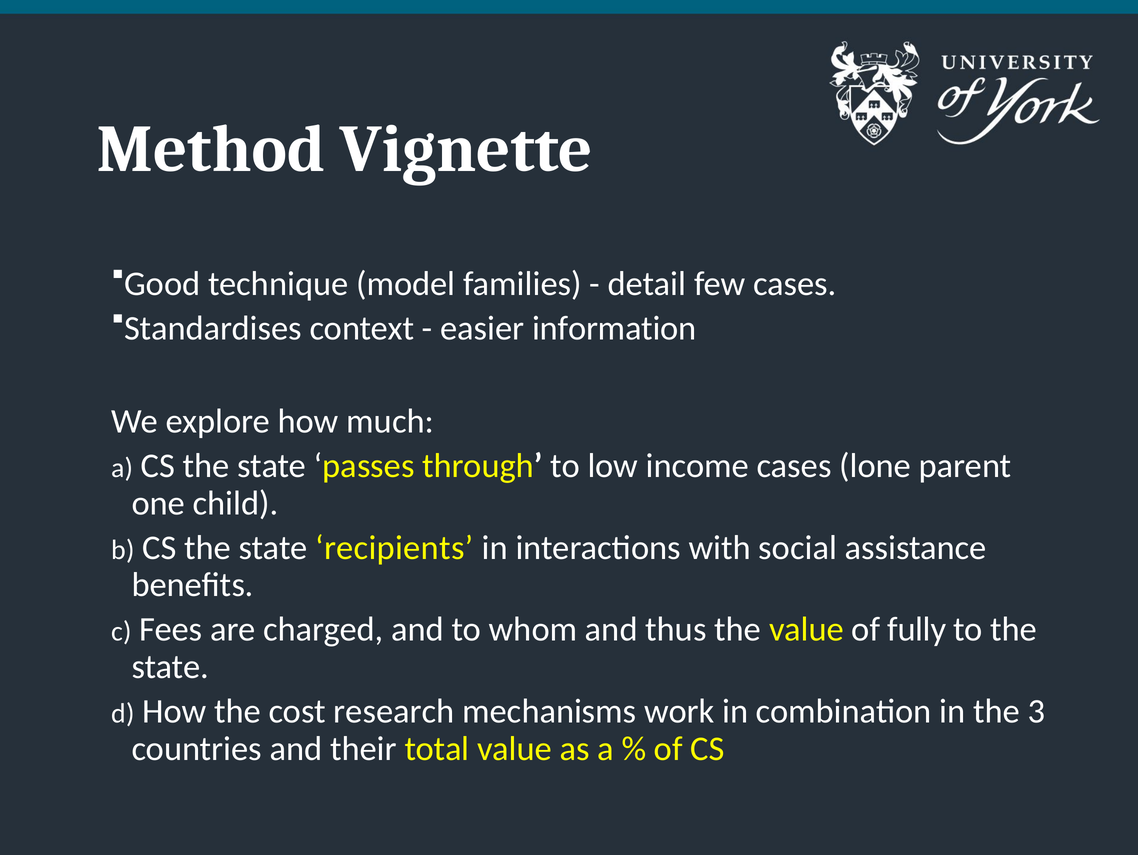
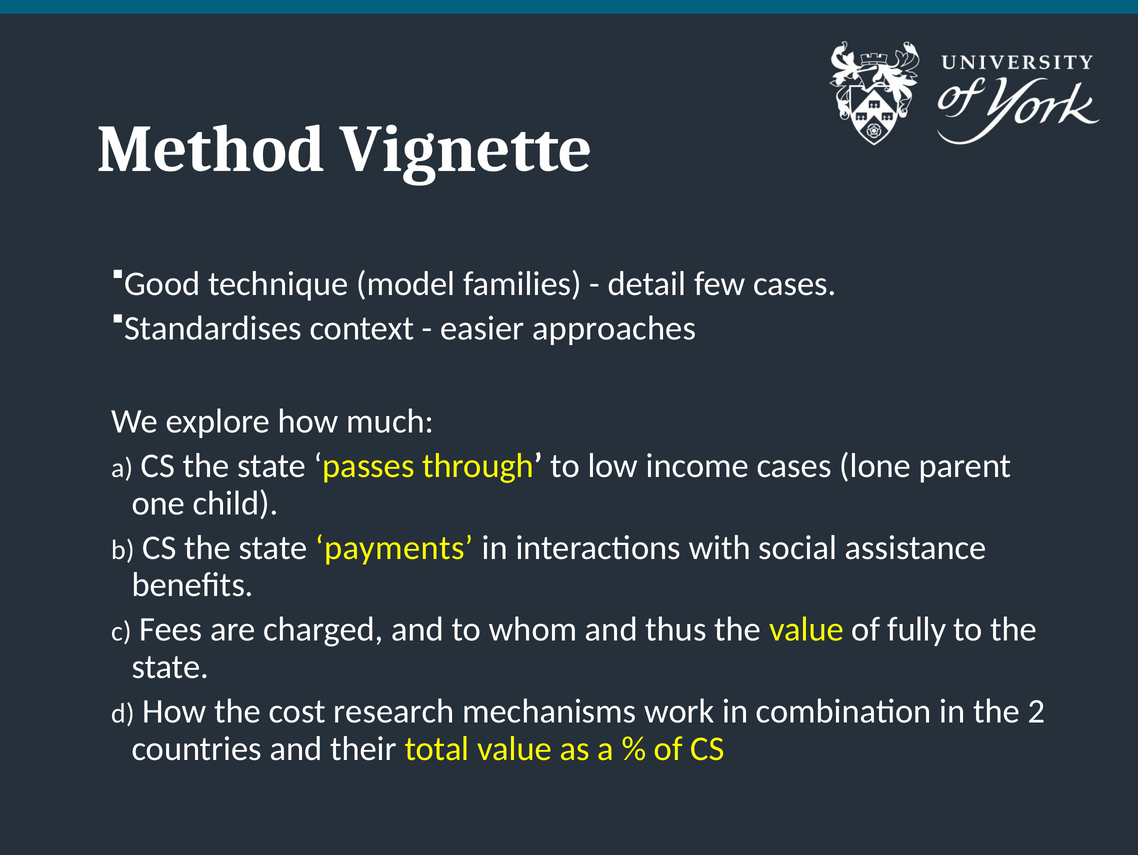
information: information -> approaches (614, 328)
recipients: recipients -> payments (394, 547)
3: 3 -> 2 (1036, 711)
